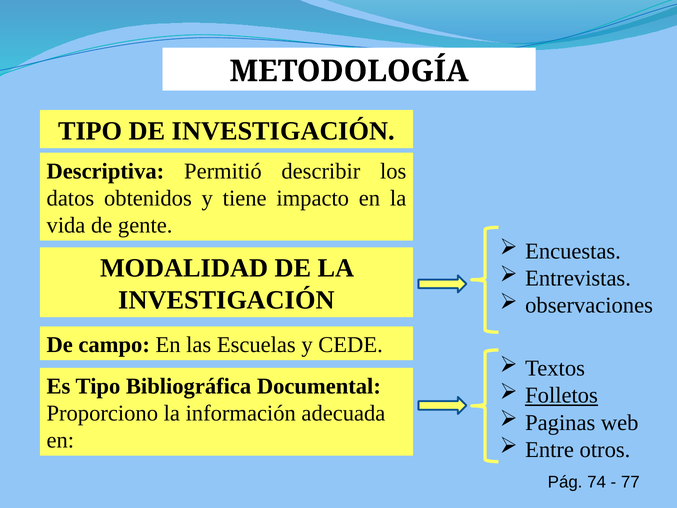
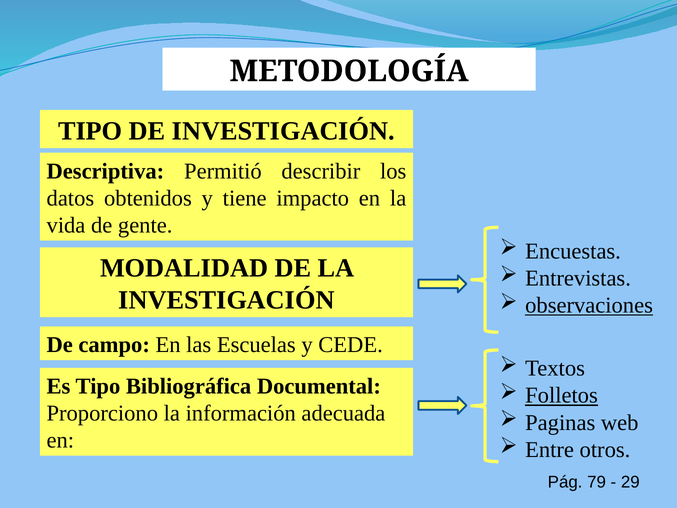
observaciones underline: none -> present (589, 305)
74: 74 -> 79 (597, 482)
77: 77 -> 29 (630, 482)
